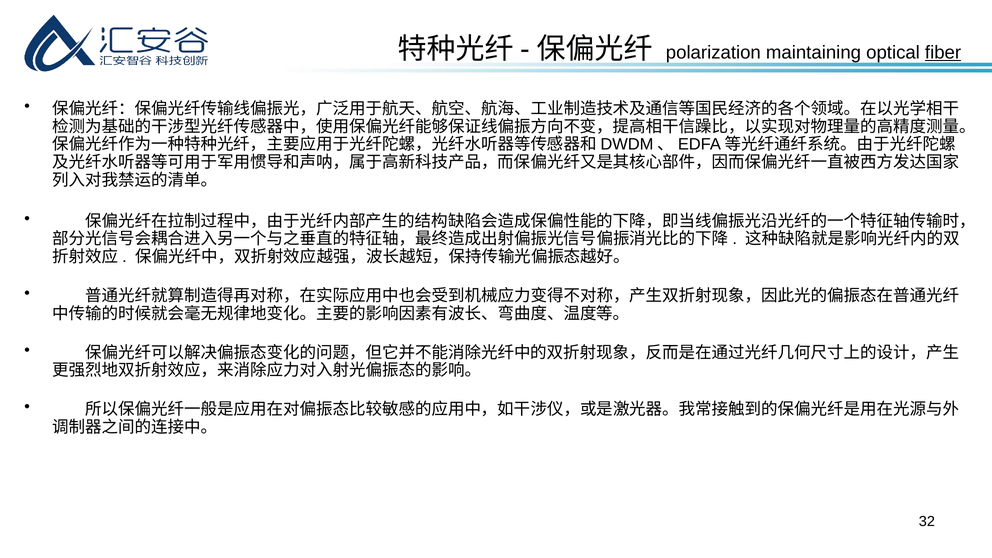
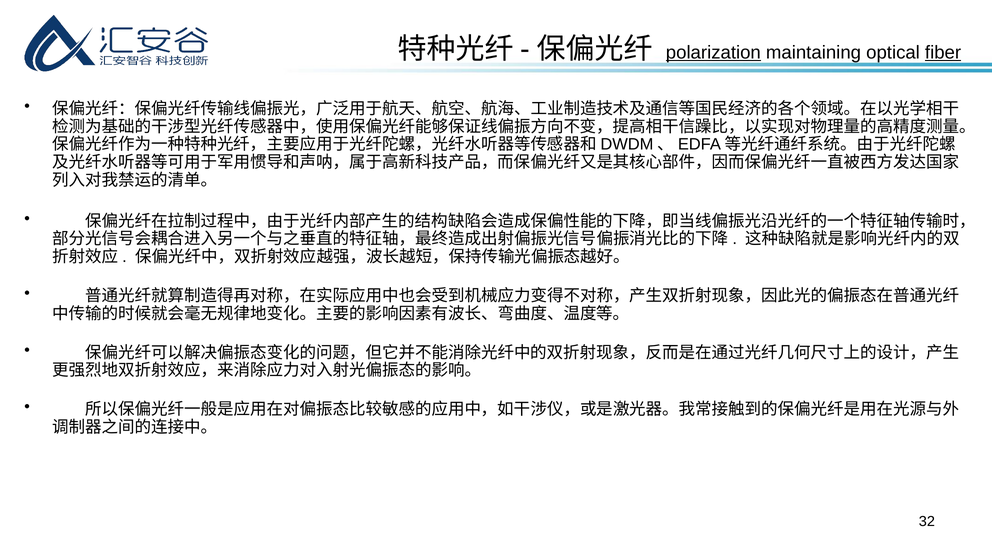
polarization underline: none -> present (713, 53)
